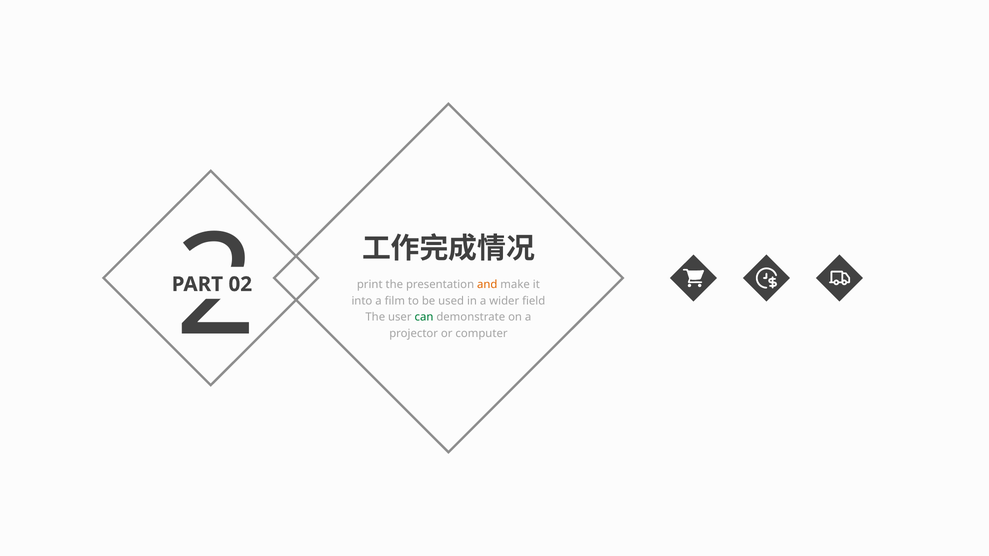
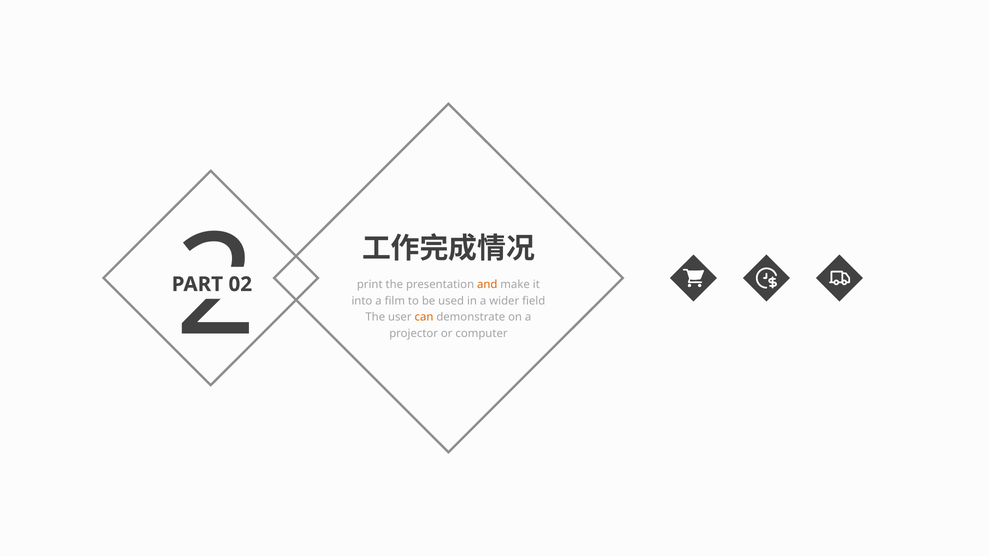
can colour: green -> orange (424, 317)
